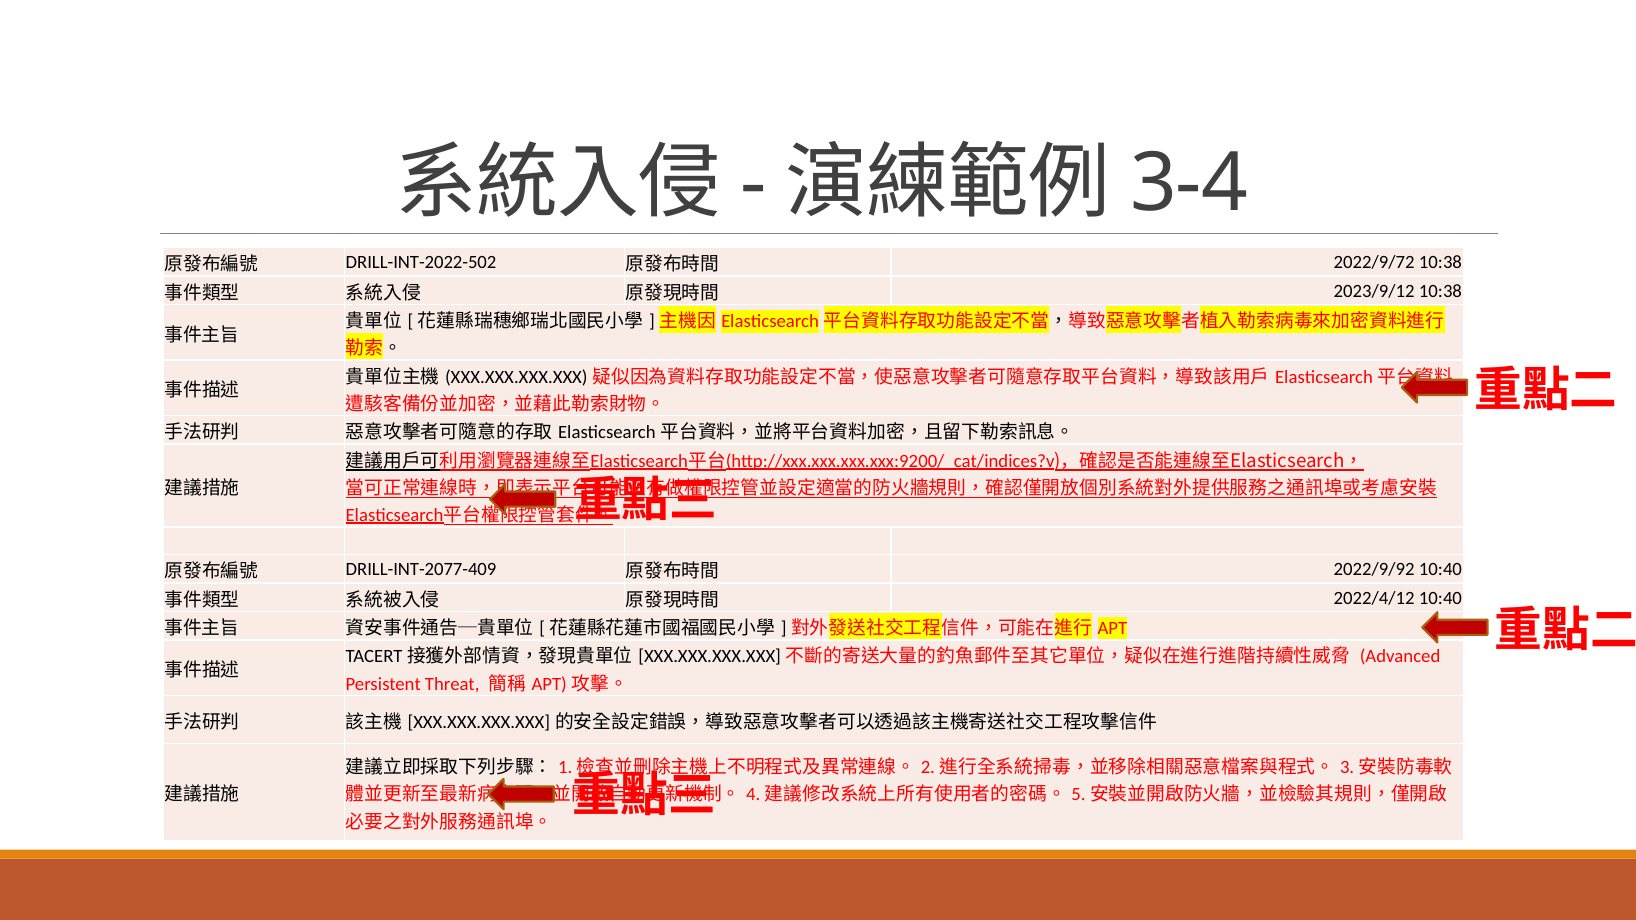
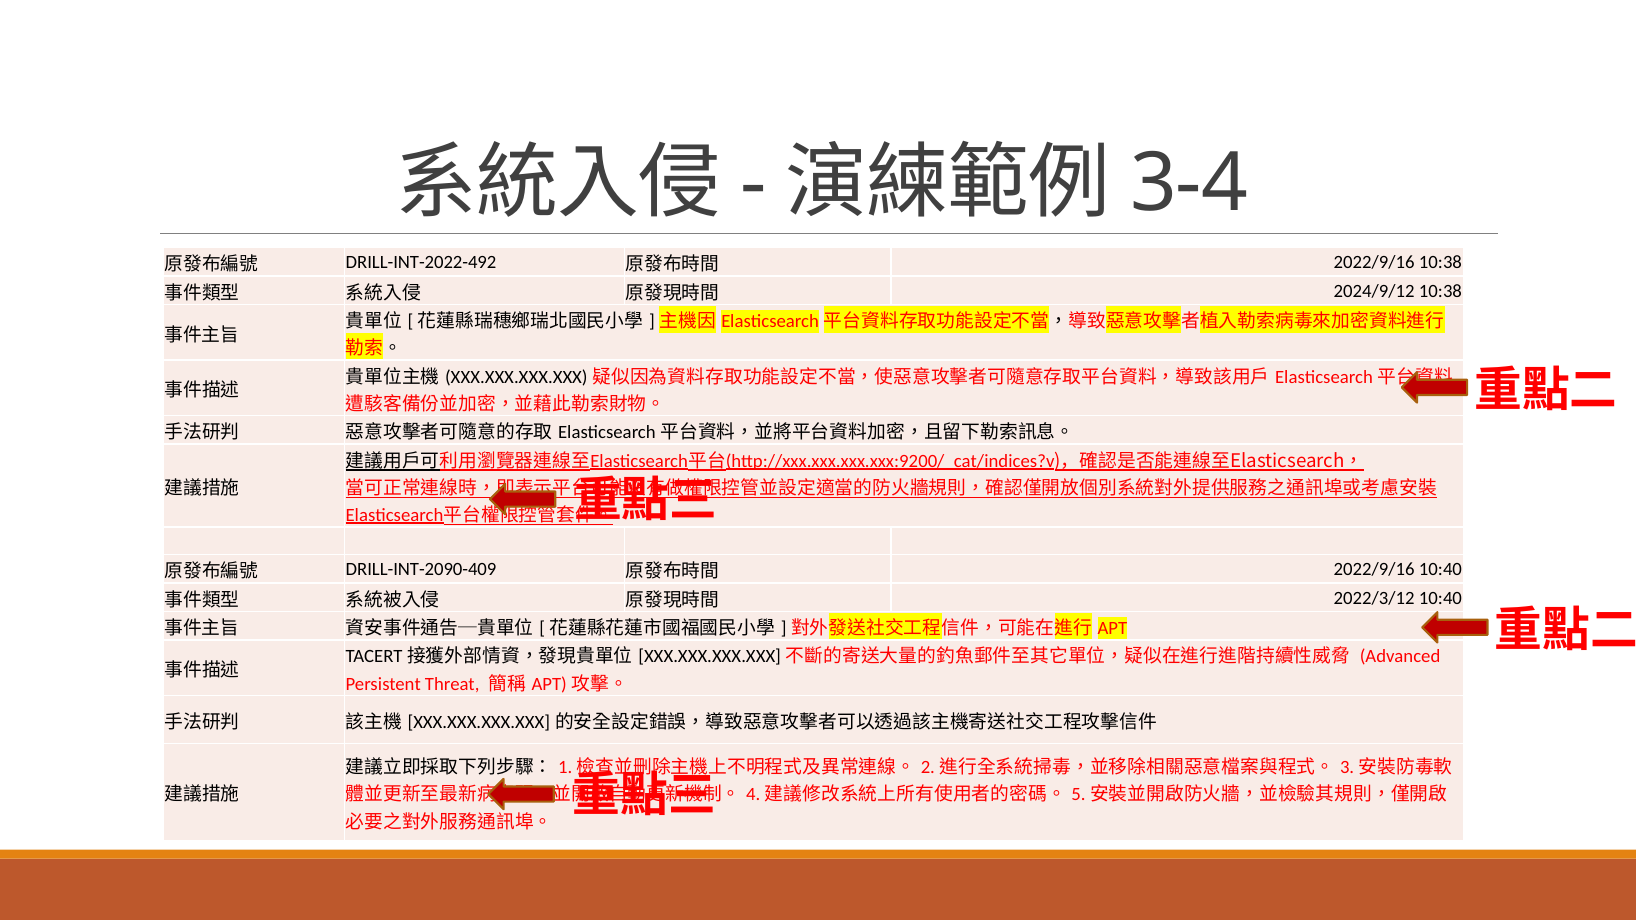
DRILL-INT-2022-502: DRILL-INT-2022-502 -> DRILL-INT-2022-492 (421, 263)
2022/9/72: 2022/9/72 -> 2022/9/16 (1374, 263)
2023/9/12: 2023/9/12 -> 2024/9/12 (1374, 291)
DRILL-INT-2077-409: DRILL-INT-2077-409 -> DRILL-INT-2090-409 (421, 570)
2022/9/92: 2022/9/92 -> 2022/9/16 (1374, 570)
2022/4/12: 2022/4/12 -> 2022/3/12 (1374, 598)
